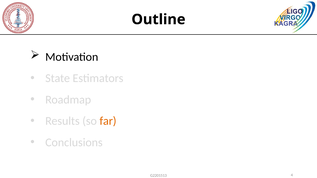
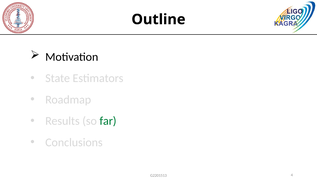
far colour: orange -> green (108, 121)
